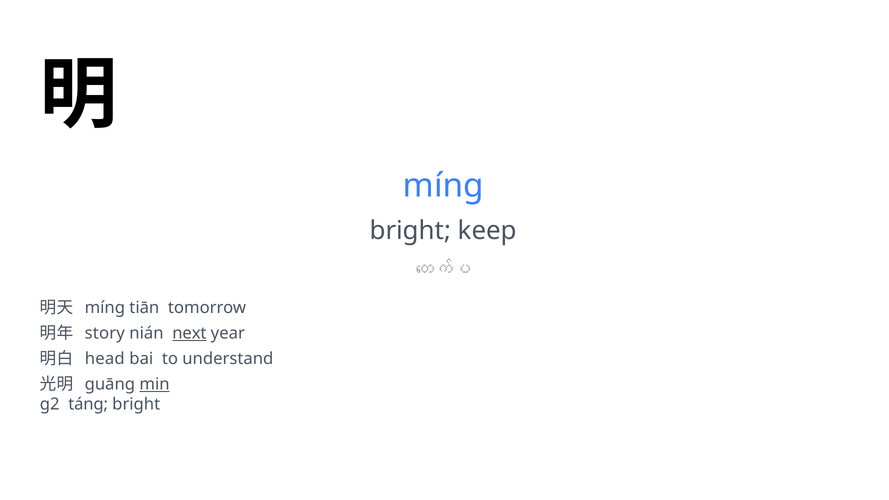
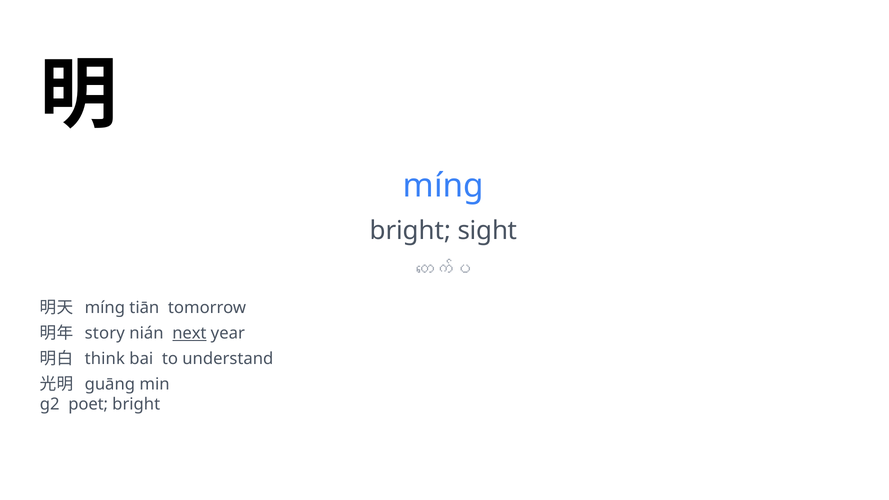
keep: keep -> sight (488, 231)
head: head -> think (105, 359)
min underline: present -> none (155, 385)
táng: táng -> poet (88, 405)
